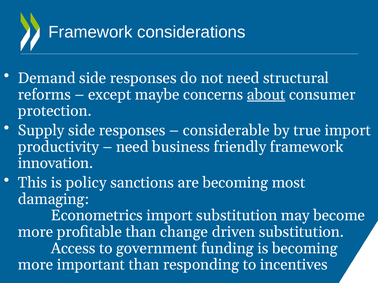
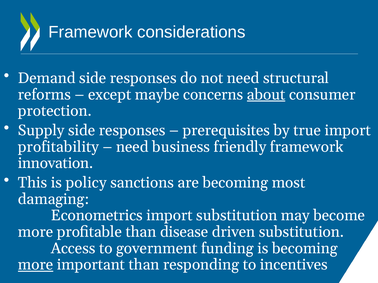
considerable: considerable -> prerequisites (226, 131)
productivity: productivity -> profitability (58, 147)
change: change -> disease (184, 232)
more underline: none -> present (36, 265)
